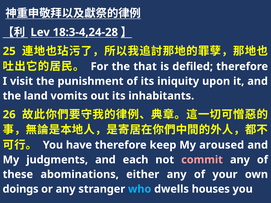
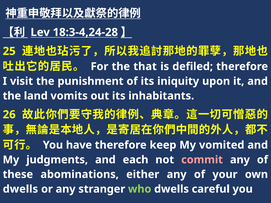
aroused: aroused -> vomited (222, 145)
doings: doings -> dwells (20, 189)
who colour: light blue -> light green (140, 189)
houses: houses -> careful (211, 189)
